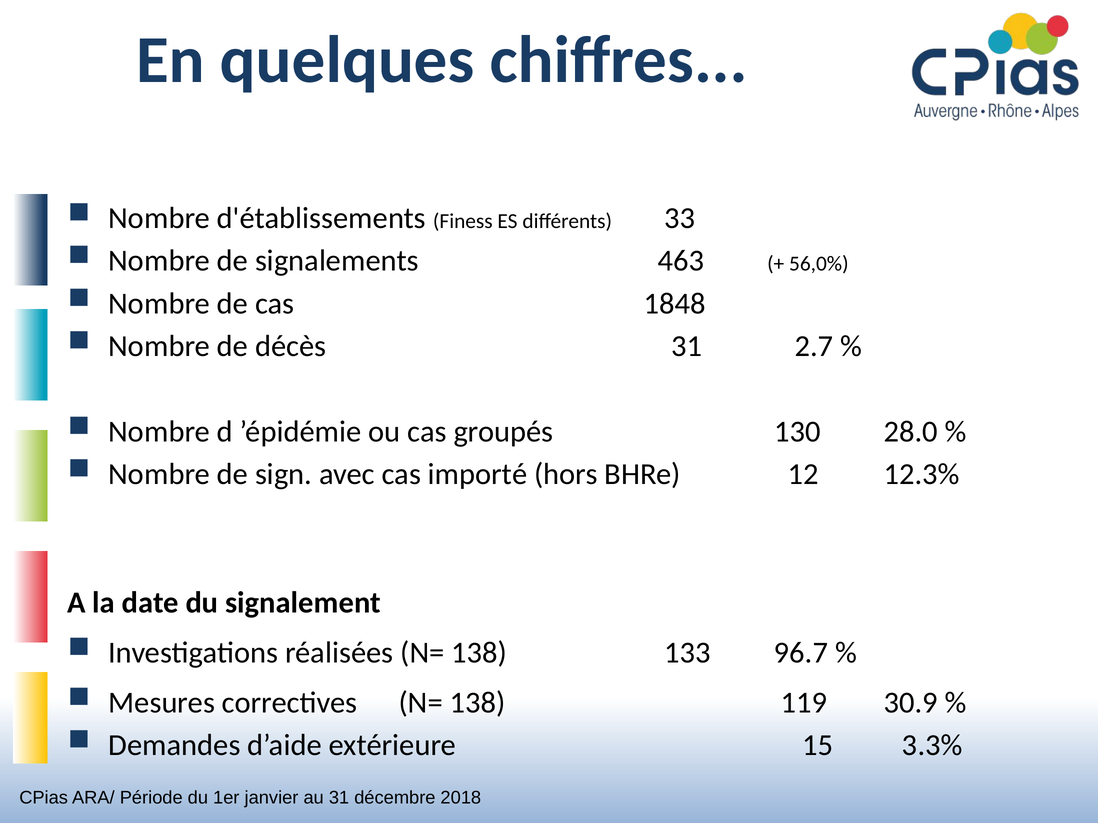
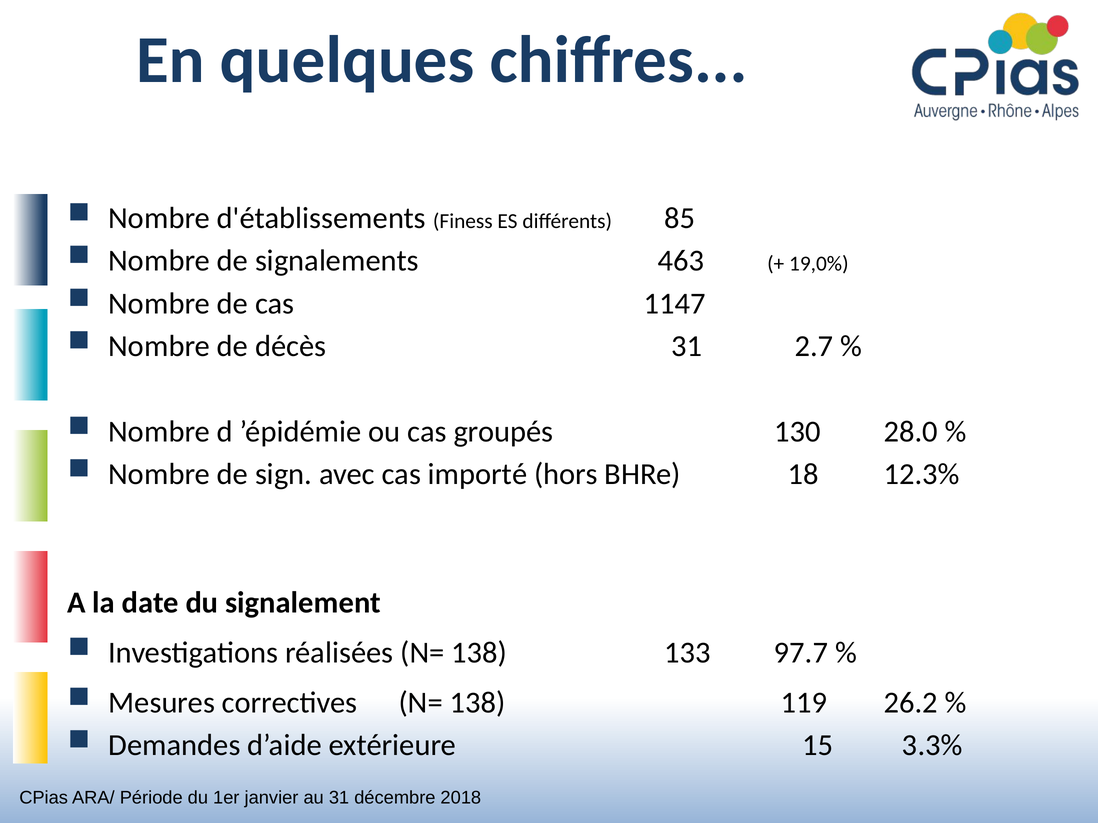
33: 33 -> 85 (680, 218)
56,0%: 56,0% -> 19,0% (819, 264)
1848: 1848 -> 1147 (675, 304)
12: 12 -> 18 (803, 475)
96.7: 96.7 -> 97.7 (801, 653)
30.9: 30.9 -> 26.2 (911, 703)
